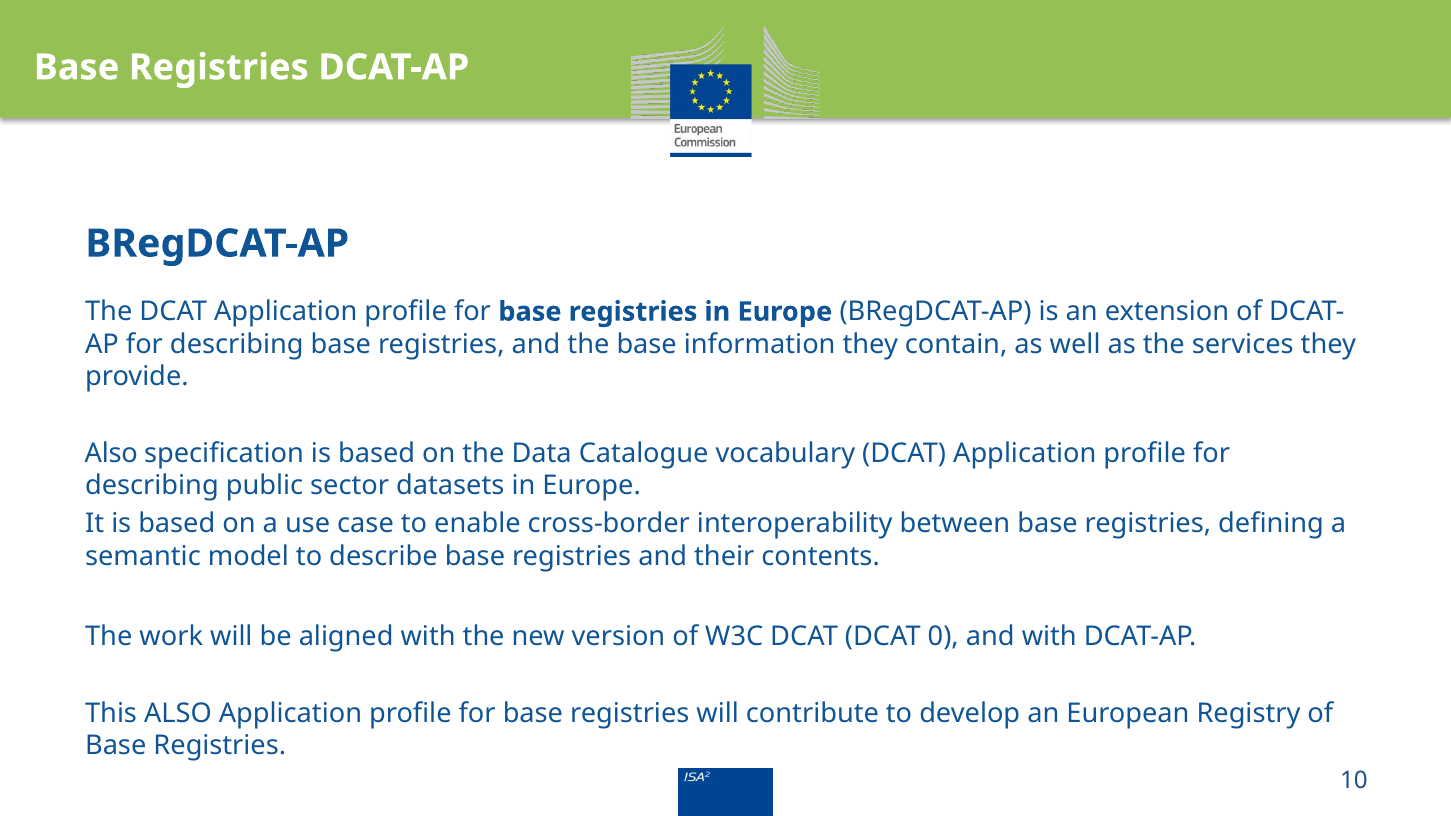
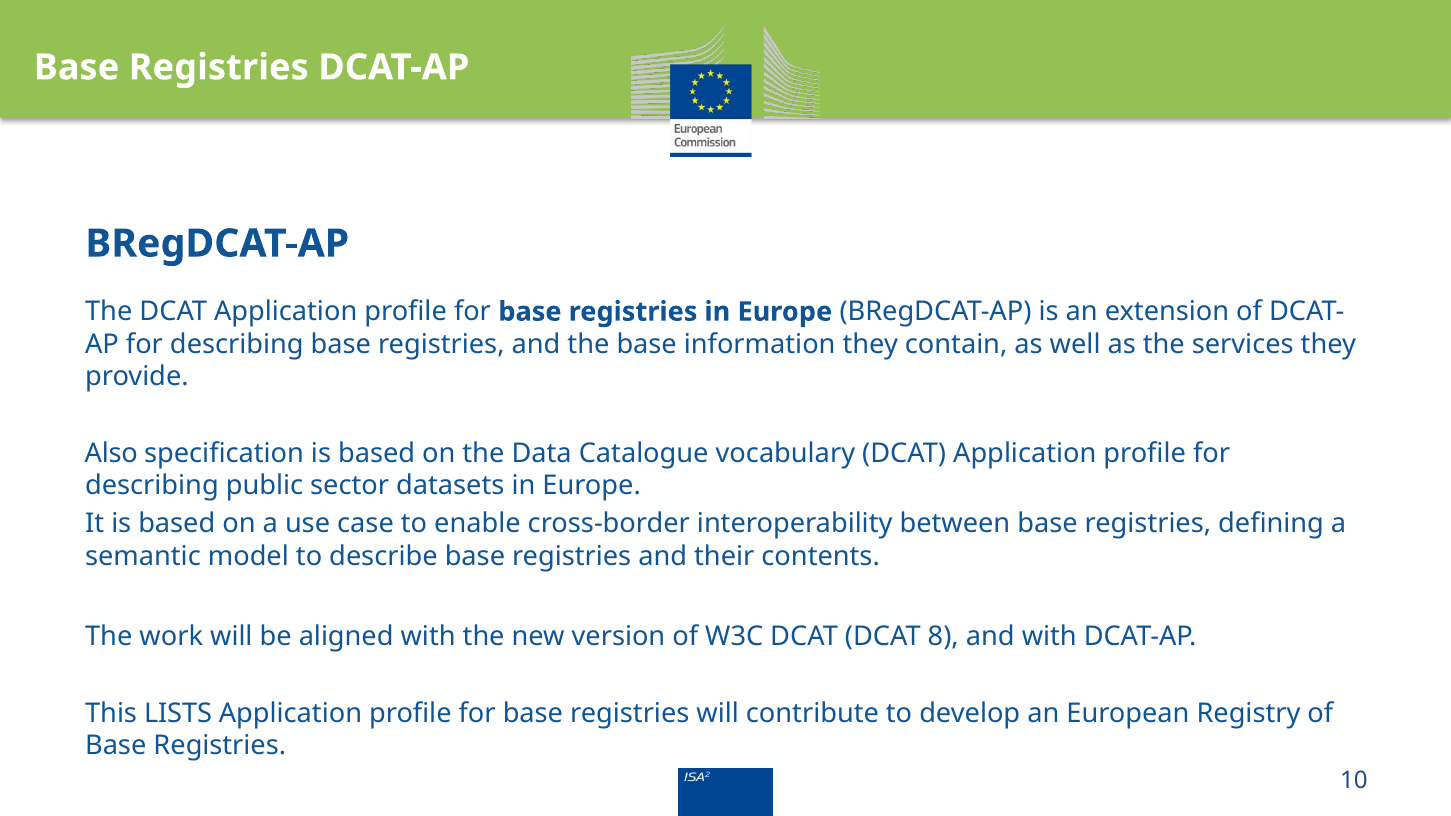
0: 0 -> 8 (943, 636)
This ALSO: ALSO -> LISTS (178, 713)
